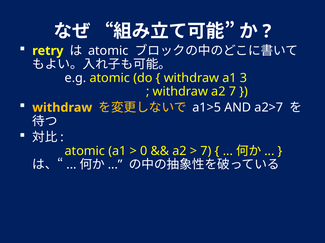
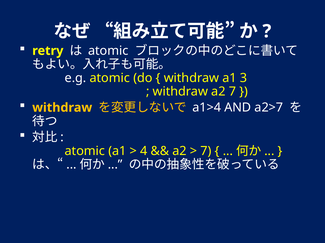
a1>5: a1>5 -> a1>4 (207, 108)
0: 0 -> 4 (144, 151)
